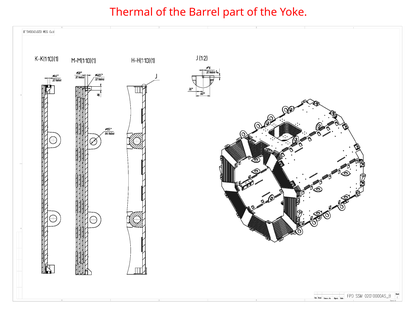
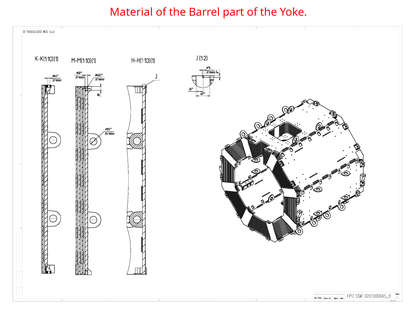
Thermal: Thermal -> Material (131, 12)
